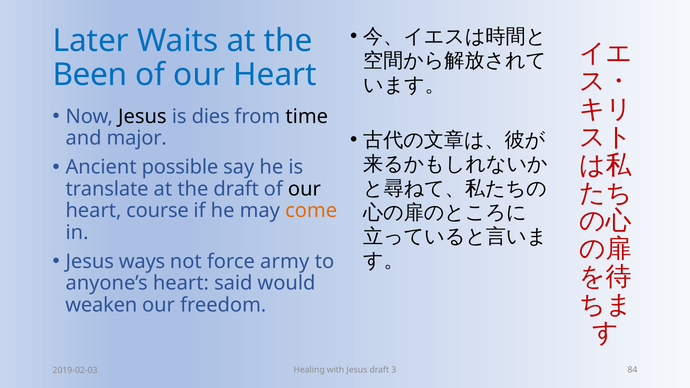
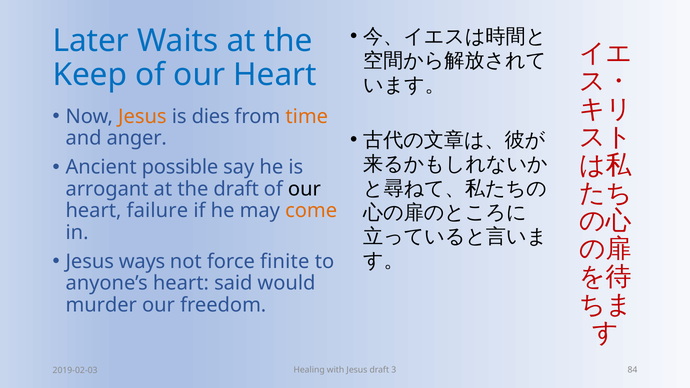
Been: Been -> Keep (90, 75)
Jesus colour: black -> orange (142, 117)
time colour: black -> orange (307, 117)
major: major -> anger (137, 138)
translate: translate -> arrogant (107, 189)
course: course -> failure (157, 211)
army: army -> finite (285, 261)
weaken: weaken -> murder (101, 305)
